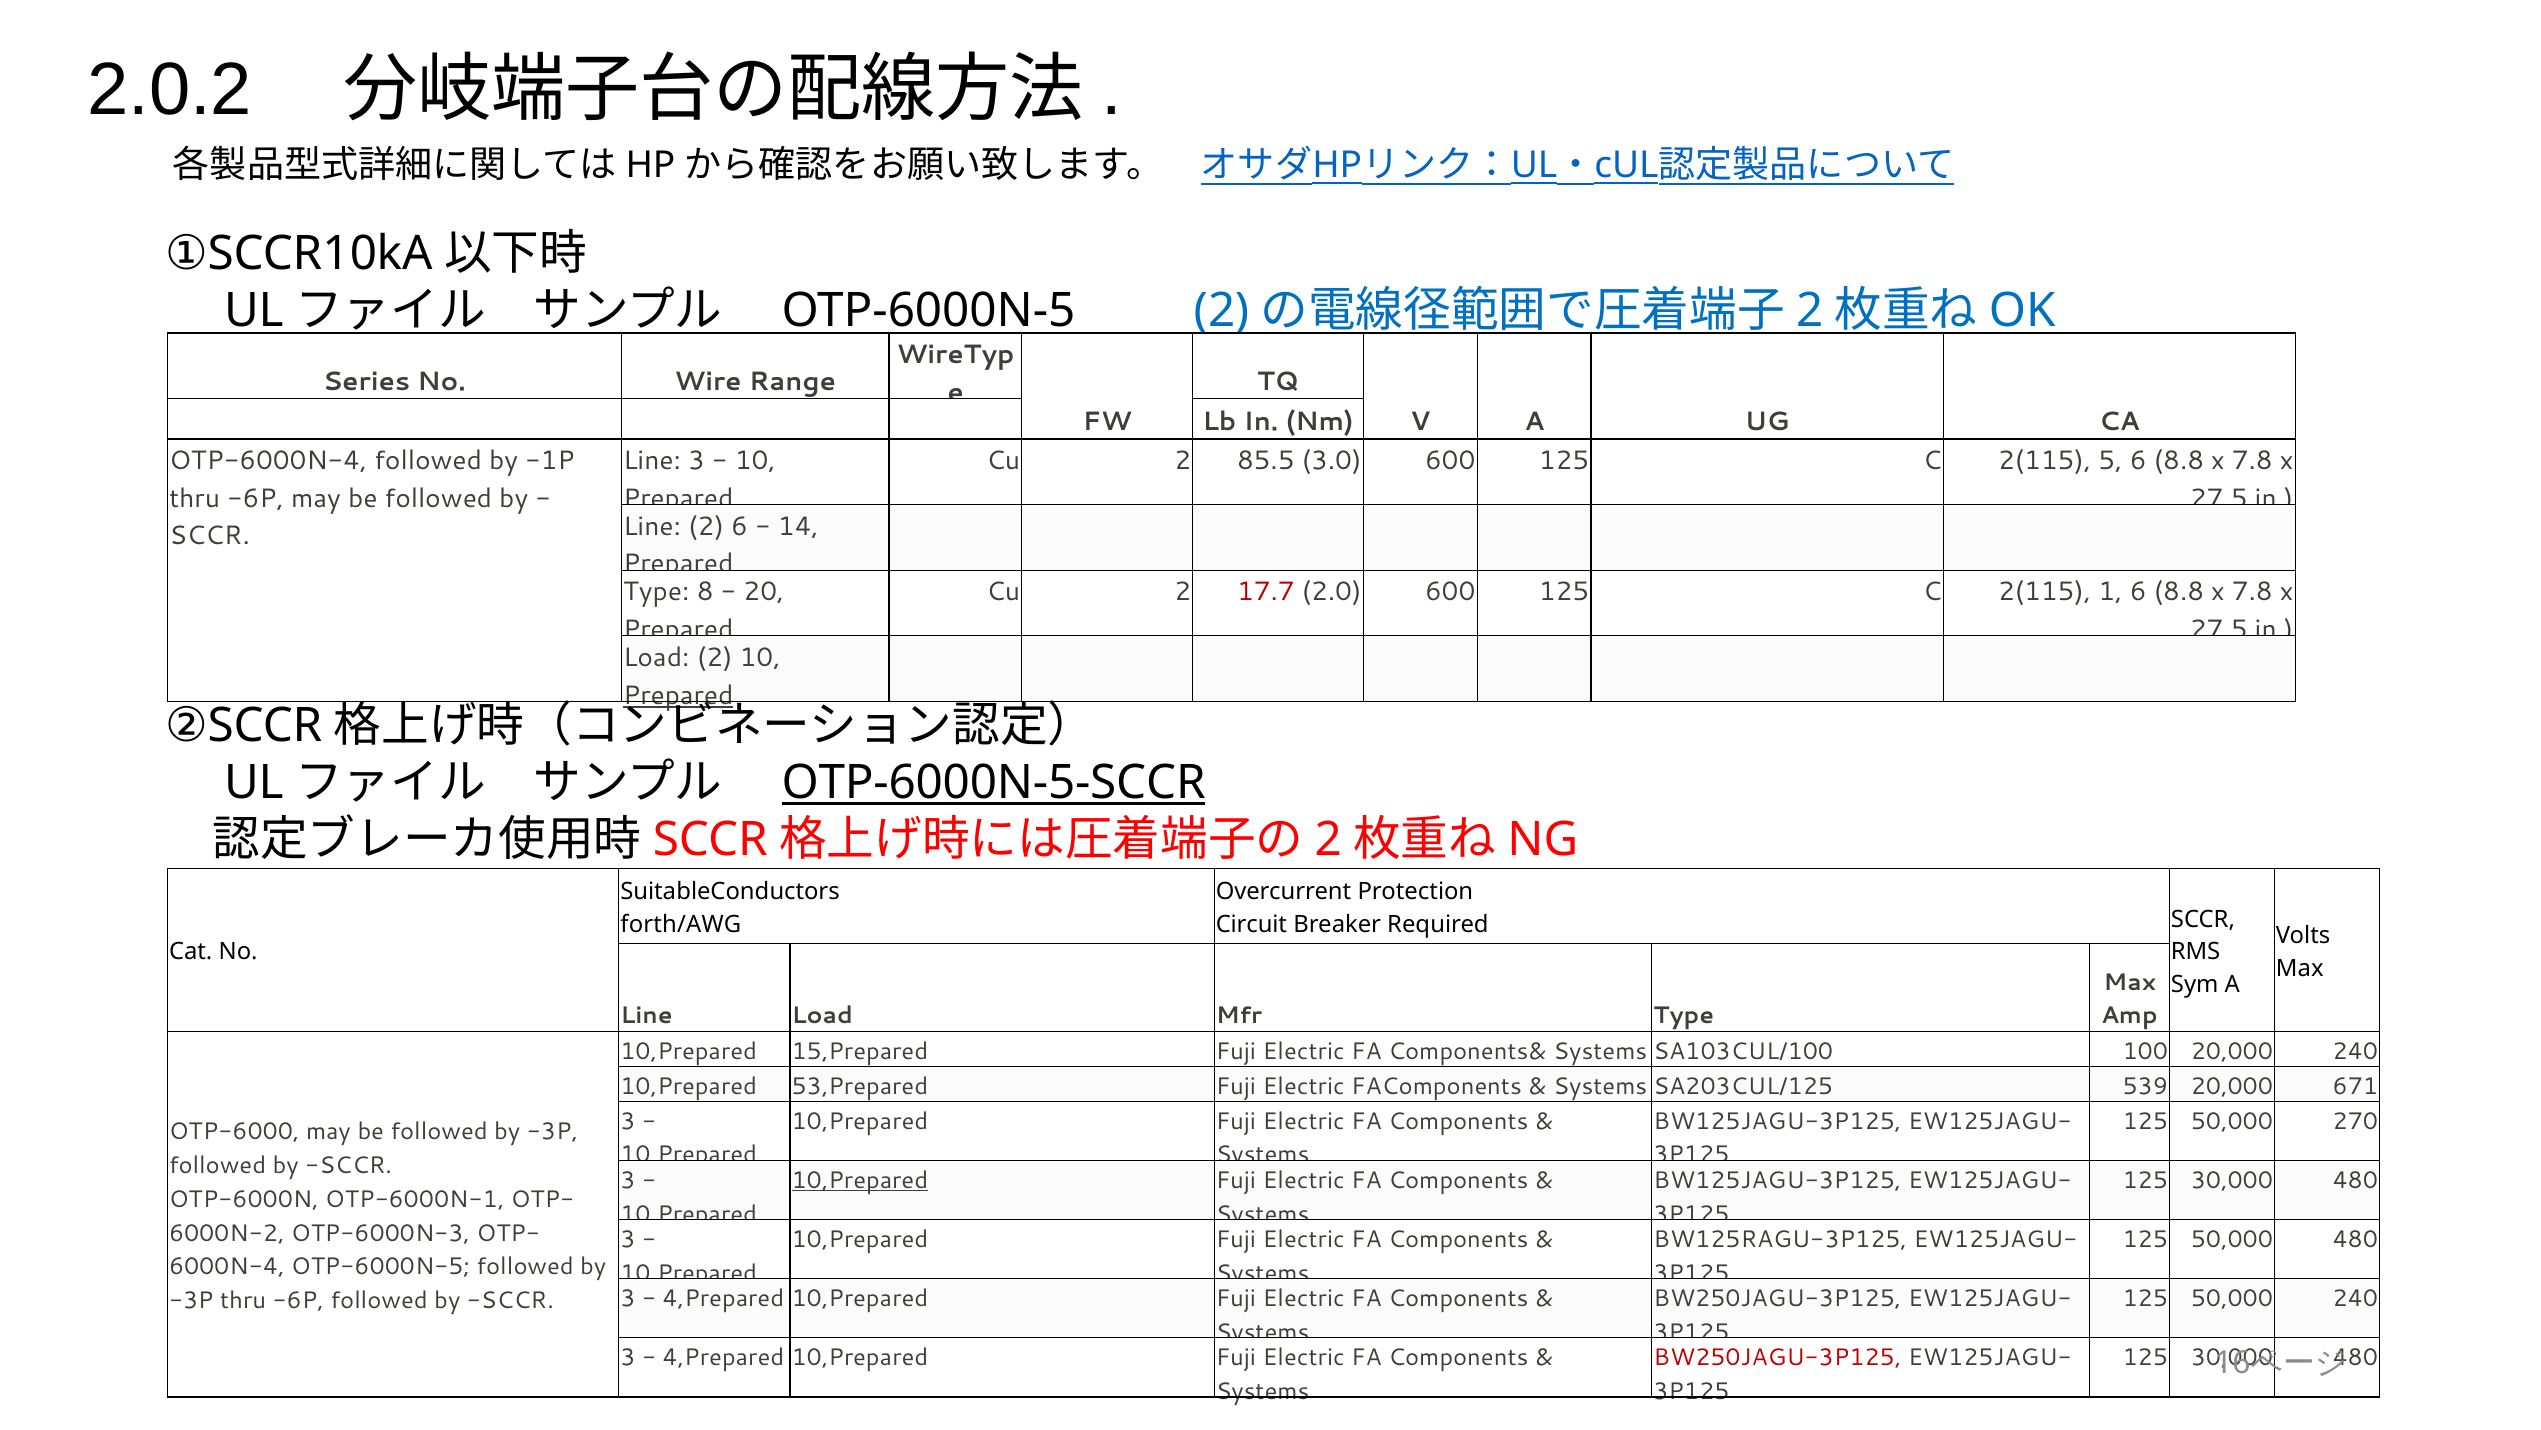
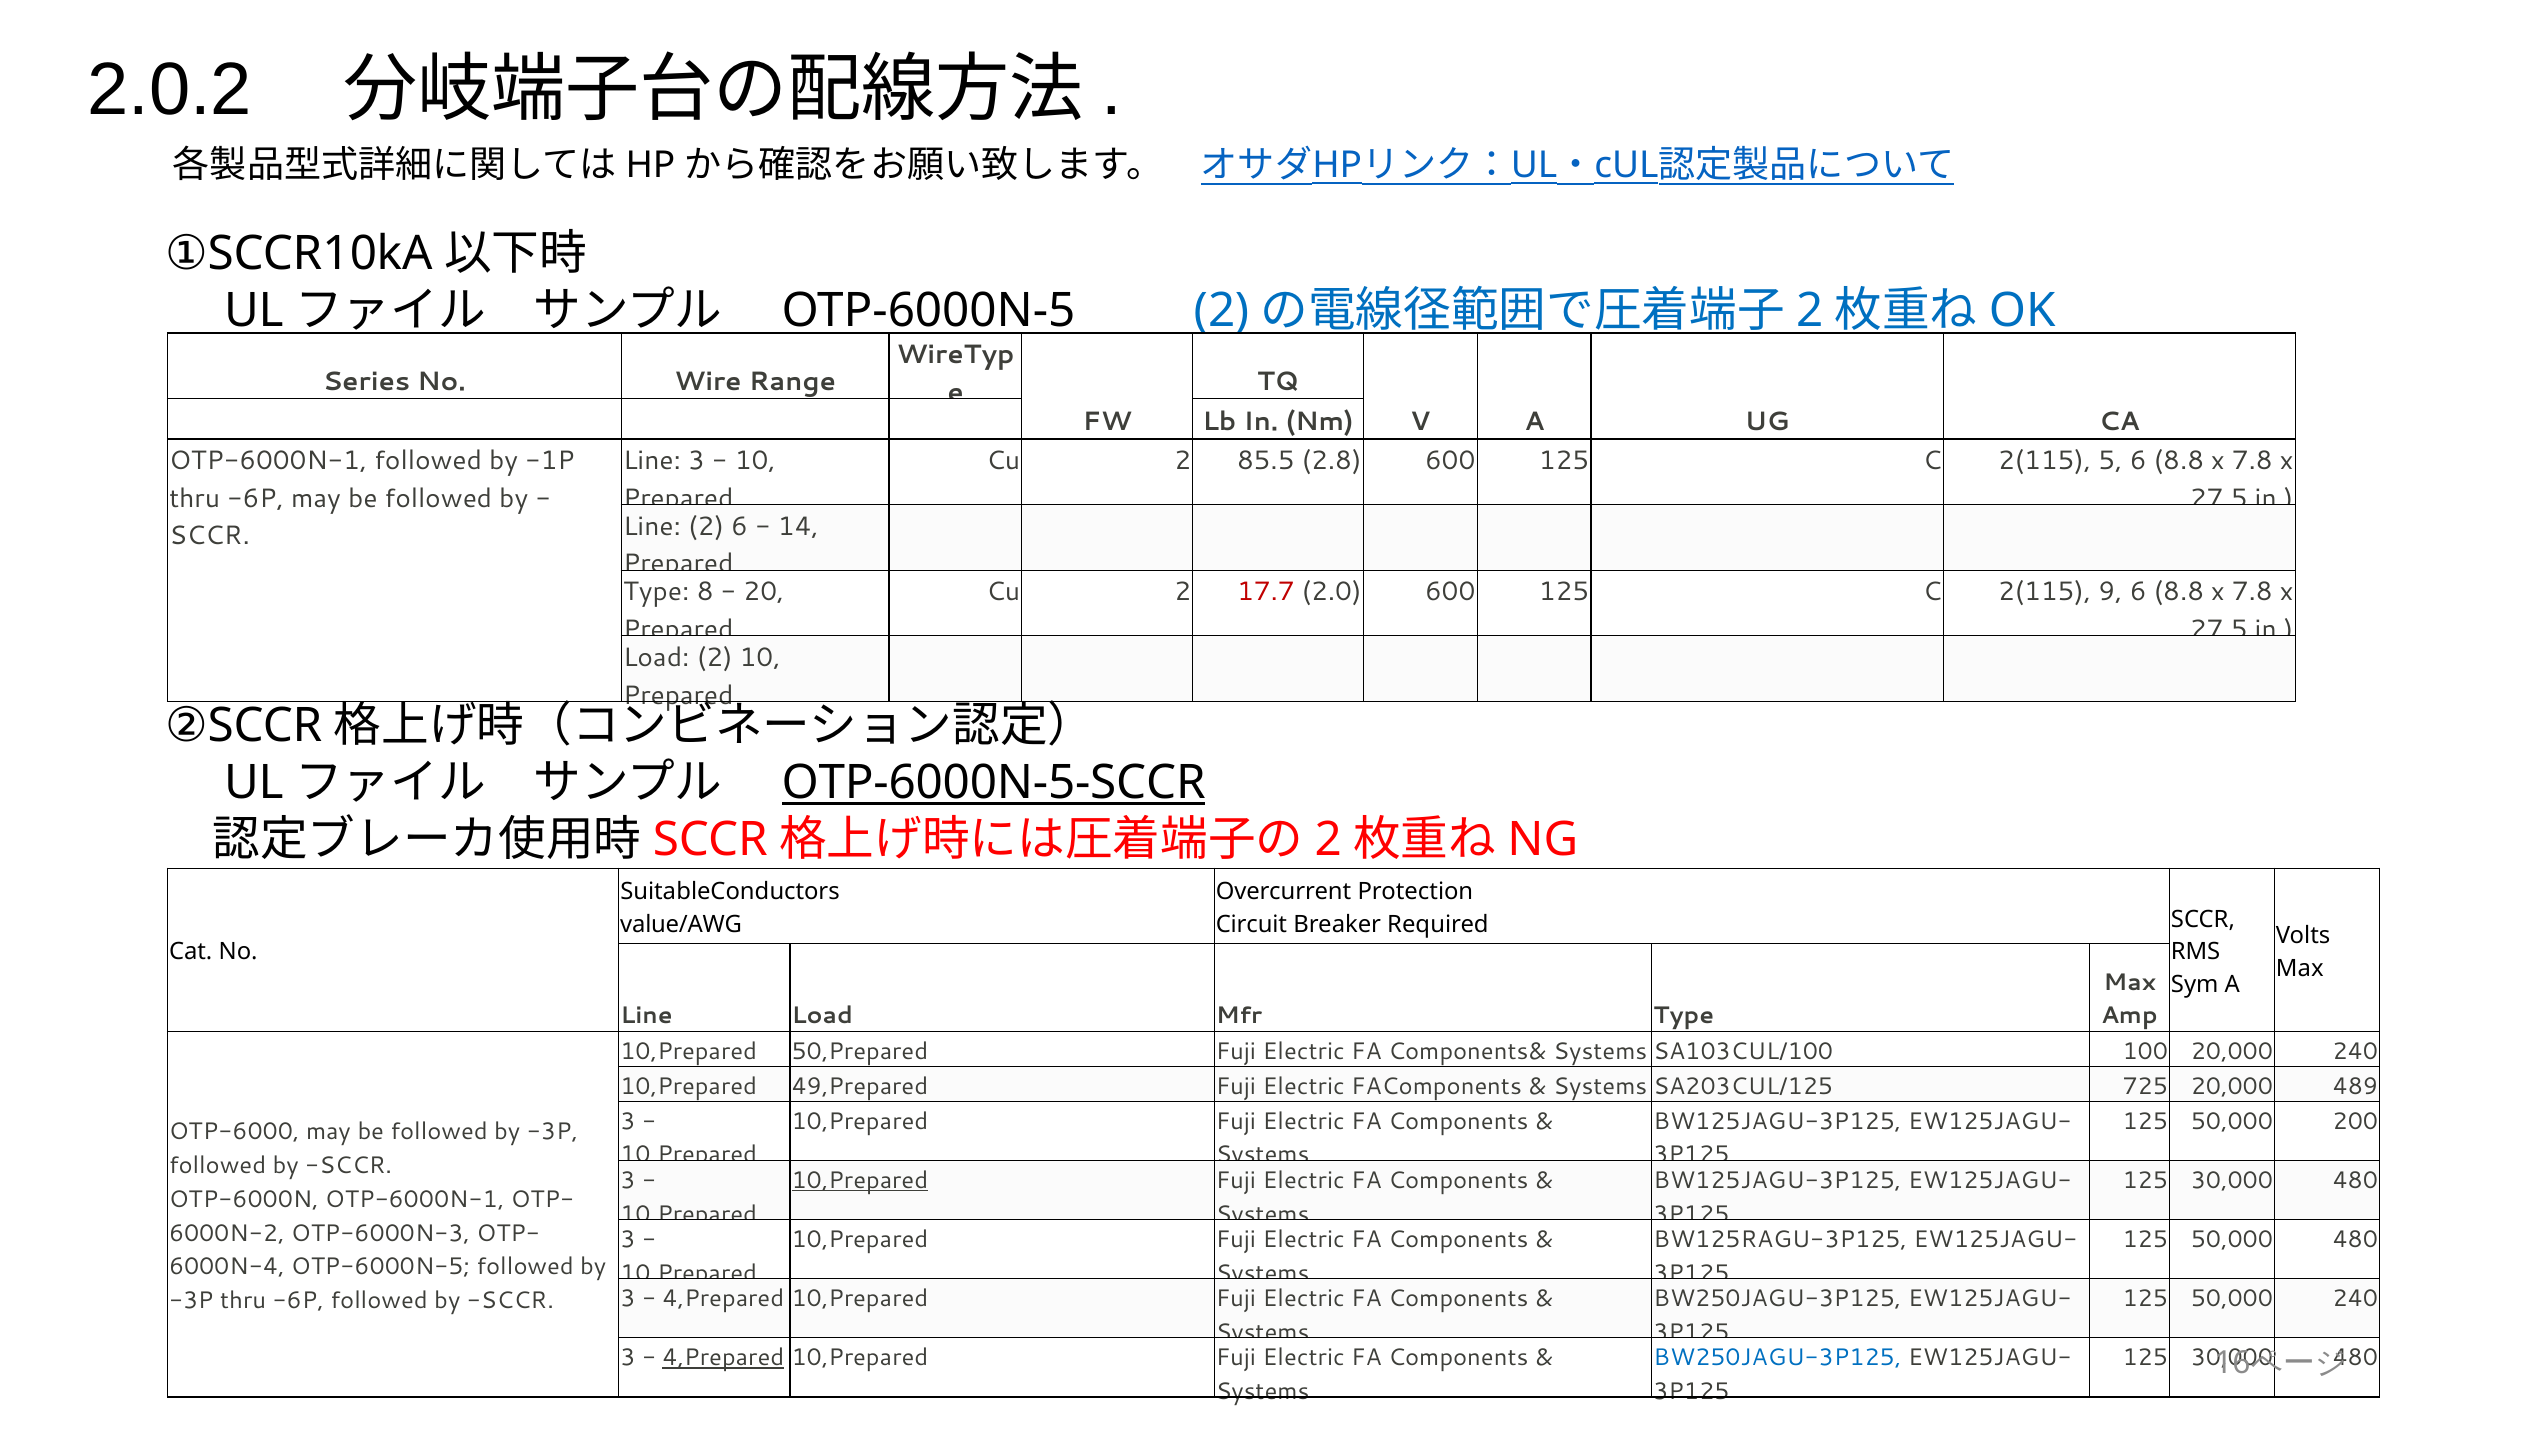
OTP-6000N-4: OTP-6000N-4 -> OTP-6000N-1 (268, 461)
3.0: 3.0 -> 2.8 (1332, 461)
1: 1 -> 9 (2110, 592)
Prepared underline: present -> none (678, 695)
forth/AWG: forth/AWG -> value/AWG (681, 924)
15,Prepared: 15,Prepared -> 50,Prepared (860, 1051)
53,Prepared: 53,Prepared -> 49,Prepared (860, 1086)
539: 539 -> 725 (2145, 1086)
671: 671 -> 489 (2355, 1086)
270: 270 -> 200 (2355, 1121)
4,Prepared underline: none -> present (723, 1357)
BW250JAGU-3P125 colour: red -> blue (1777, 1357)
